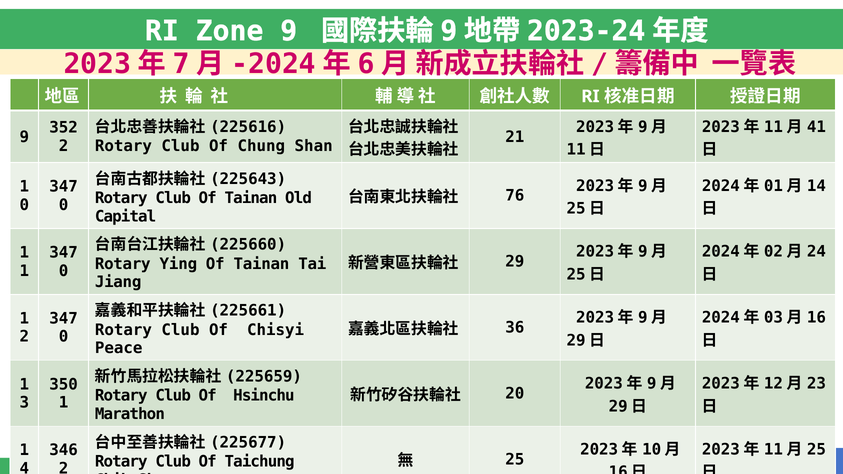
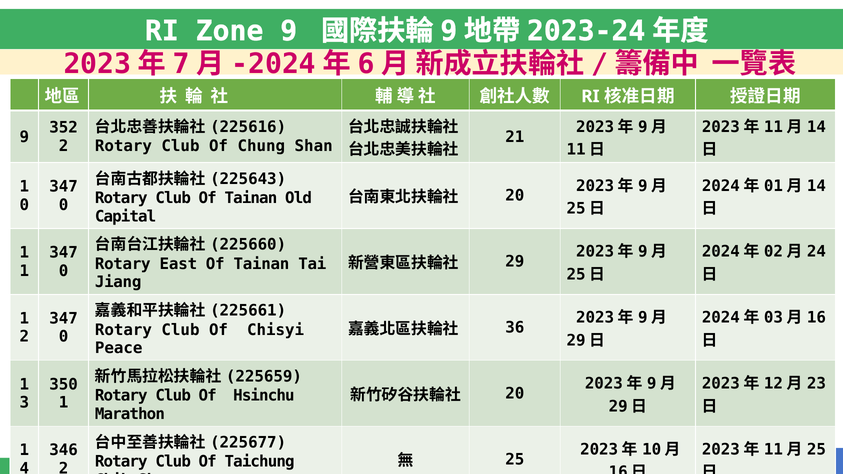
41: 41 -> 14 (816, 127)
76: 76 -> 20 (515, 196)
Ying: Ying -> East (178, 264)
